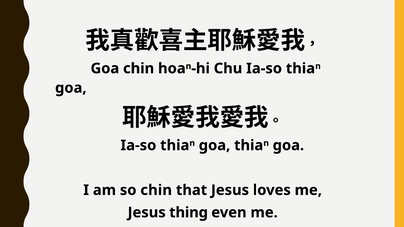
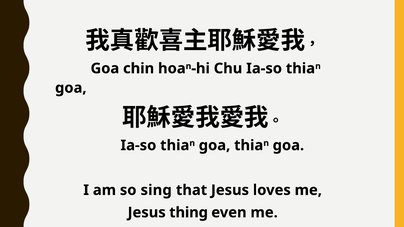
so chin: chin -> sing (156, 190)
